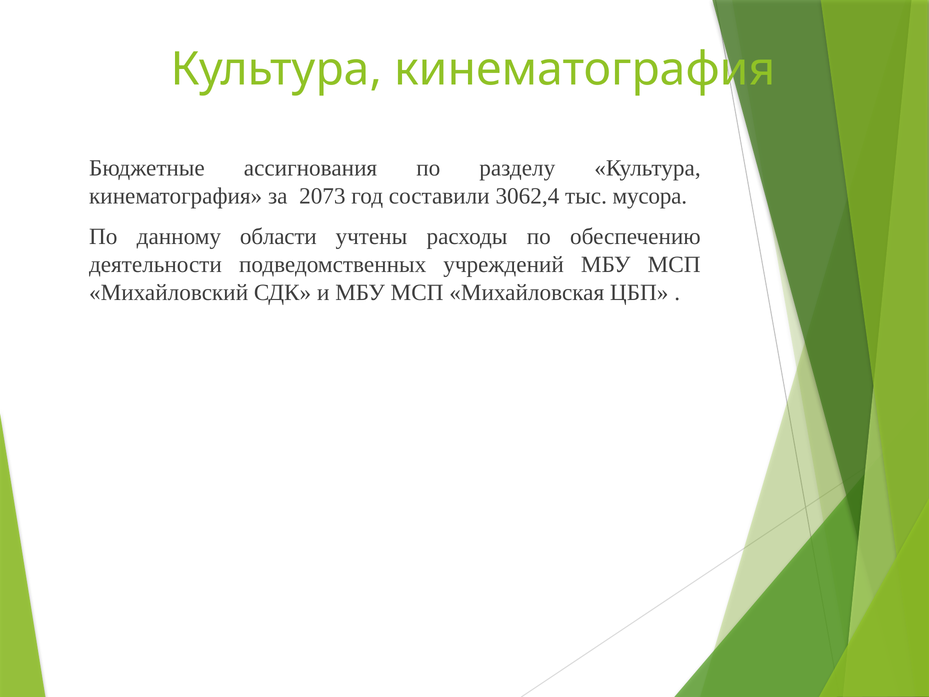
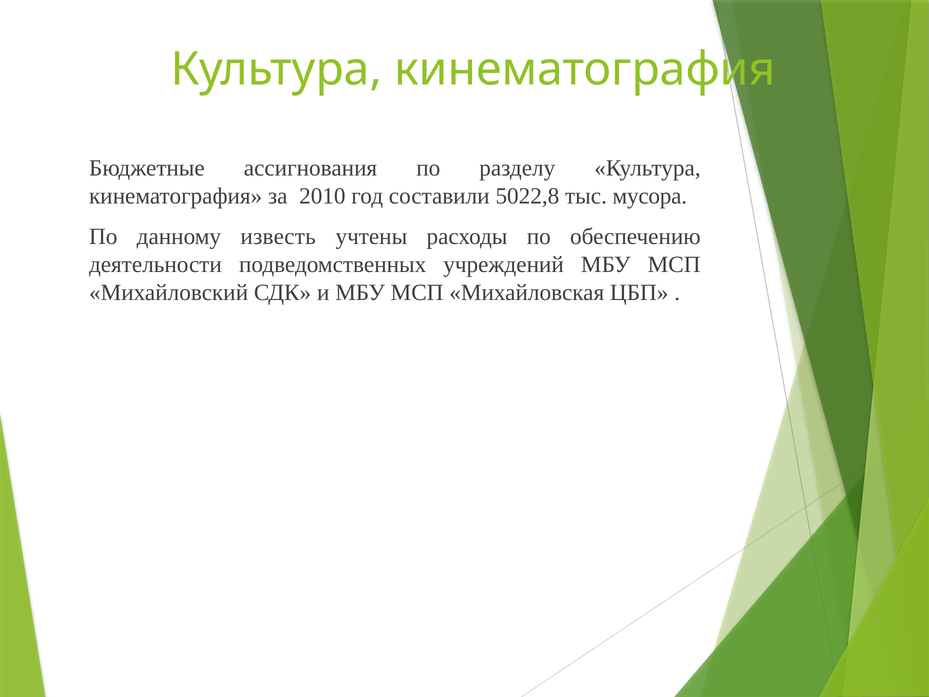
2073: 2073 -> 2010 (322, 196)
3062,4: 3062,4 -> 5022,8 (527, 196)
области: области -> известь (278, 237)
